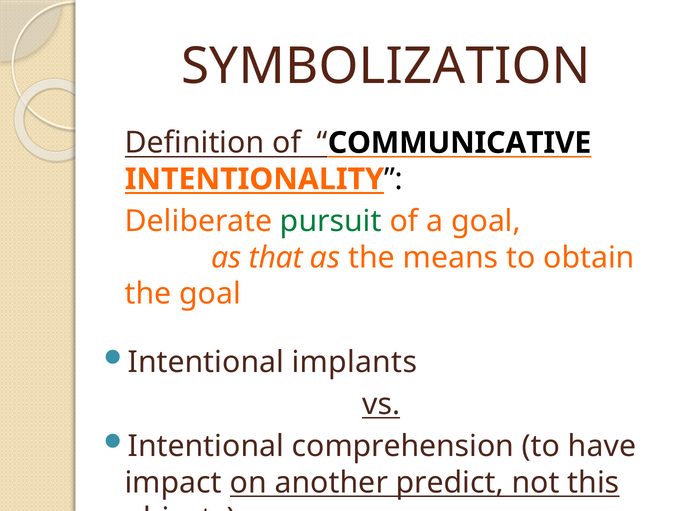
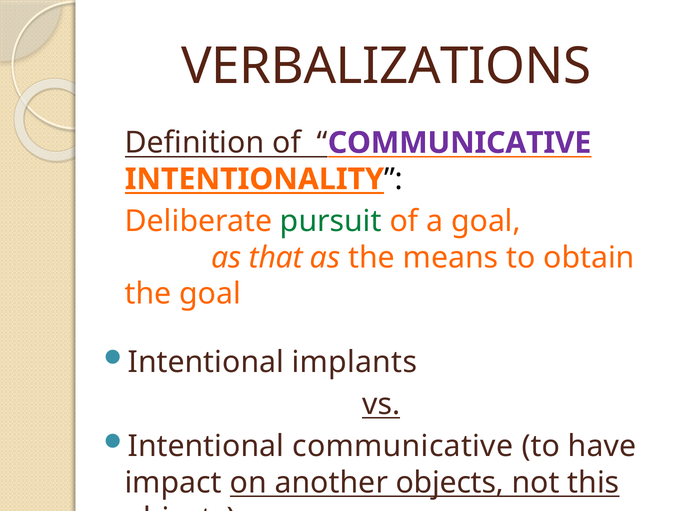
SYMBOLIZATION: SYMBOLIZATION -> VERBALIZATIONS (386, 67)
COMMUNICATIVE colour: black -> purple (460, 143)
Intentional comprehension: comprehension -> communicative (403, 446)
another predict: predict -> objects (450, 482)
